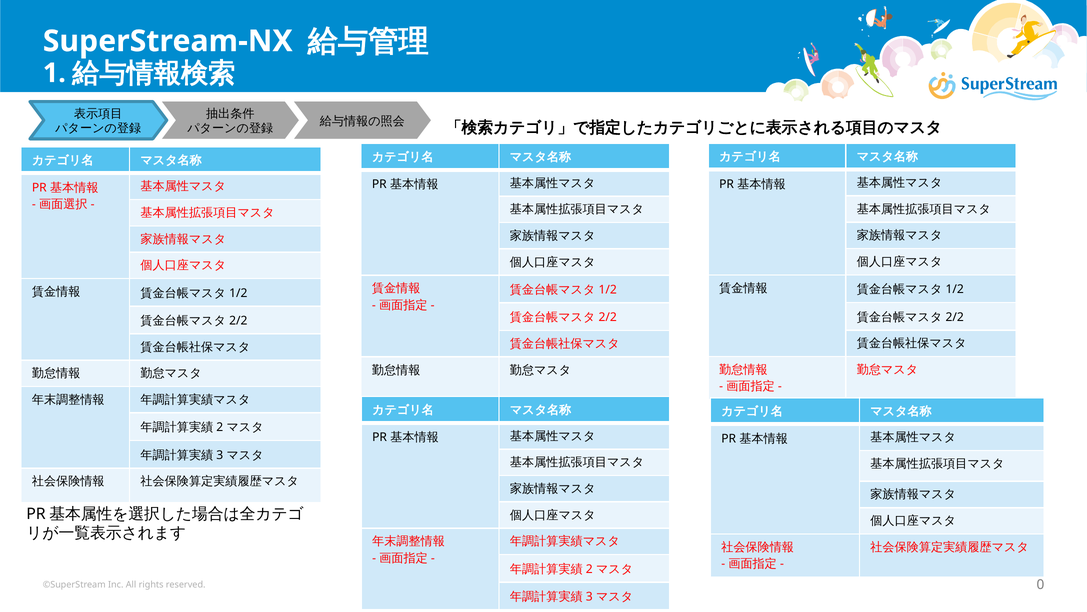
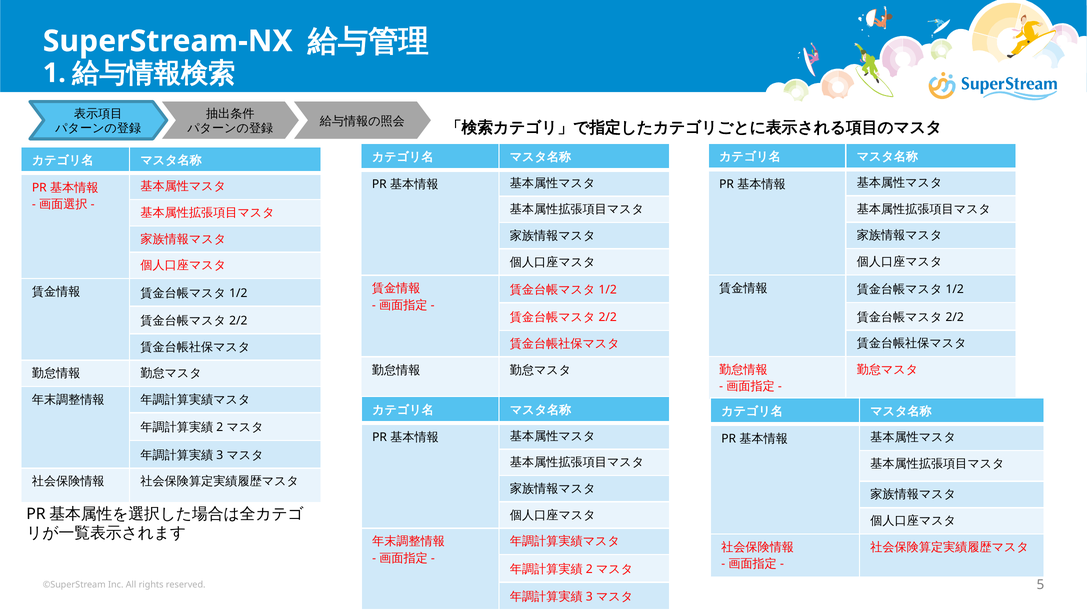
0: 0 -> 5 (1040, 584)
